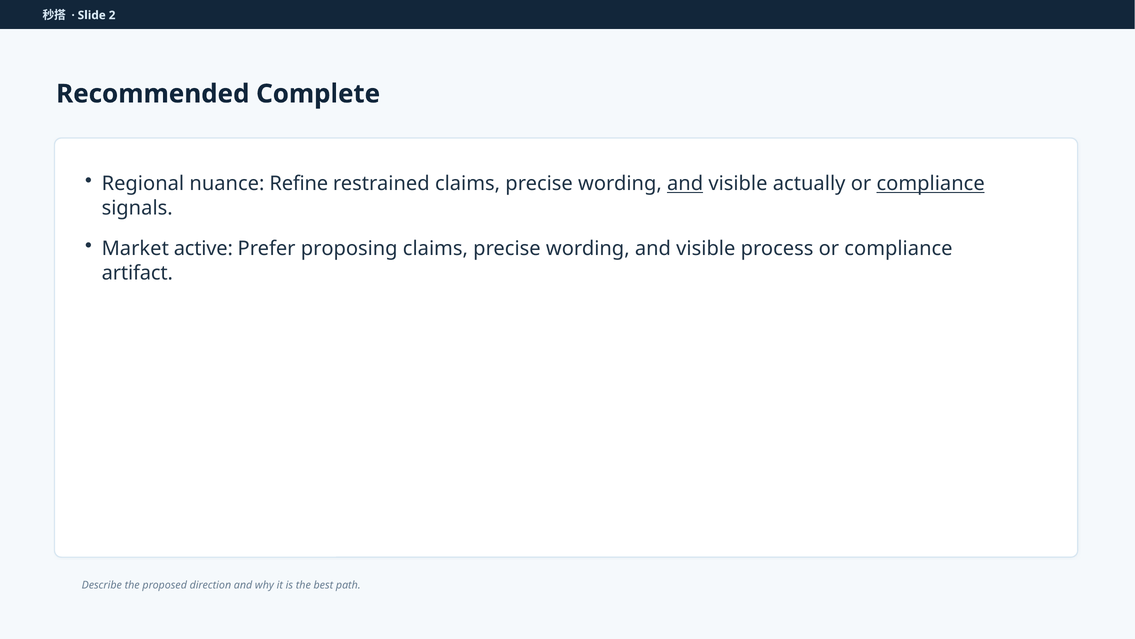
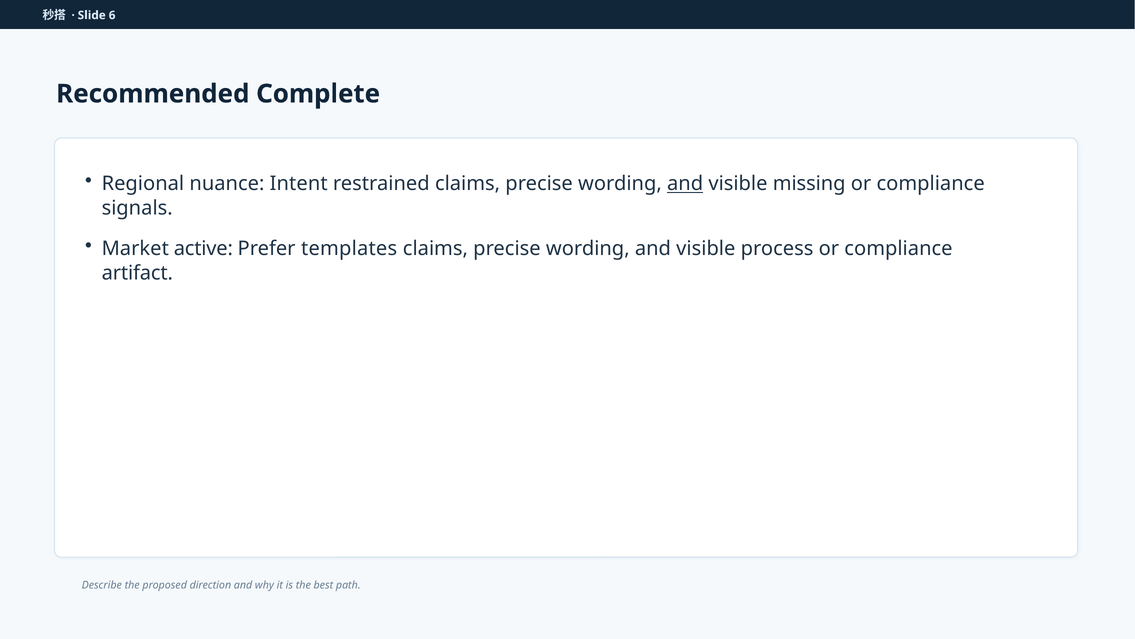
2: 2 -> 6 (112, 15)
Refine: Refine -> Intent (299, 184)
actually: actually -> missing (809, 184)
compliance underline: present -> none (931, 184)
proposing: proposing -> templates (349, 249)
